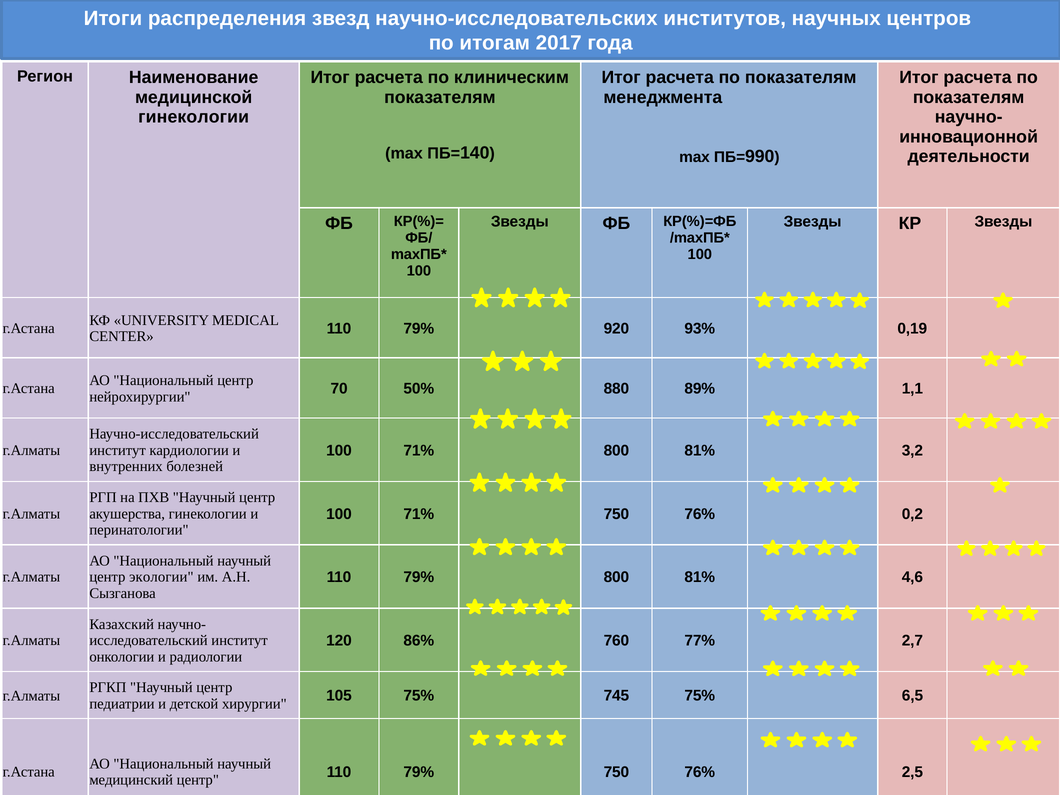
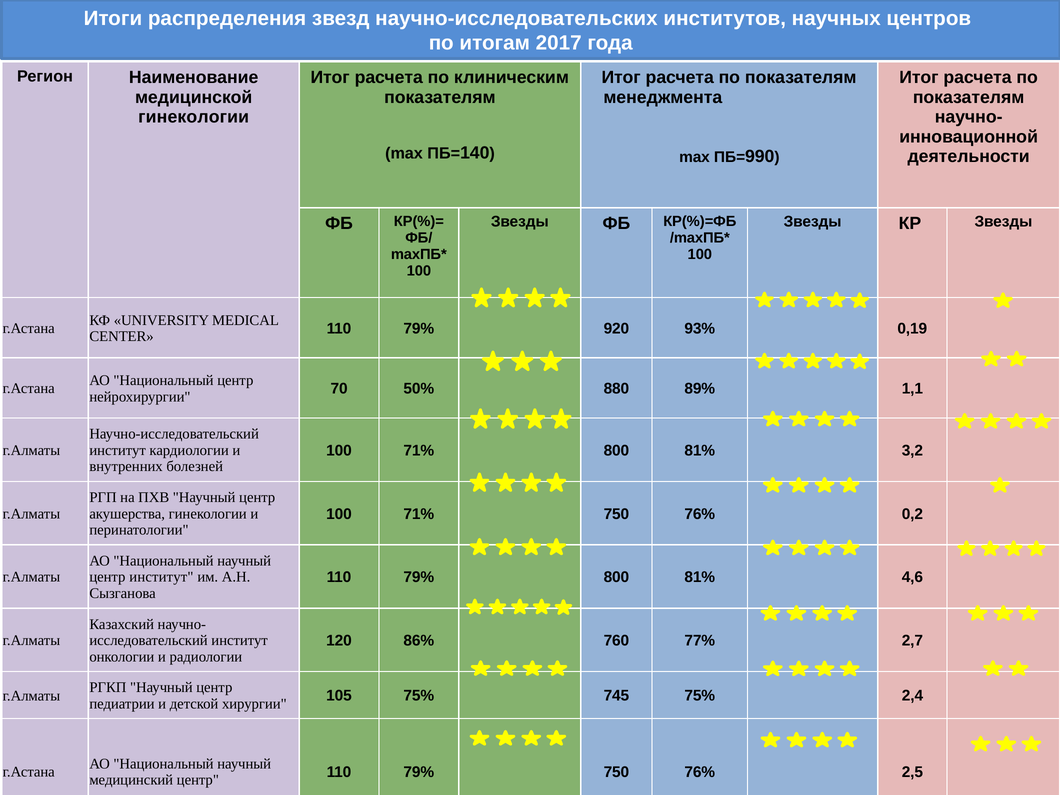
центр экологии: экологии -> институт (161, 577)
6,5: 6,5 -> 2,4 (912, 696)
